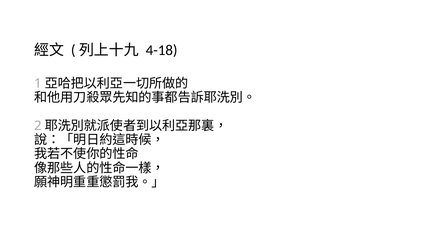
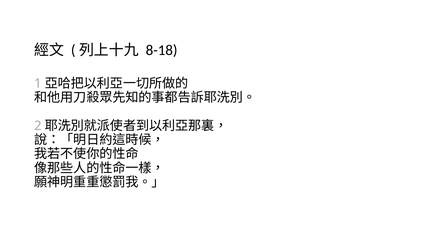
4-18: 4-18 -> 8-18 (162, 50)
